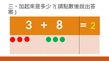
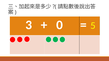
8: 8 -> 0 (59, 25)
2: 2 -> 5 (93, 26)
